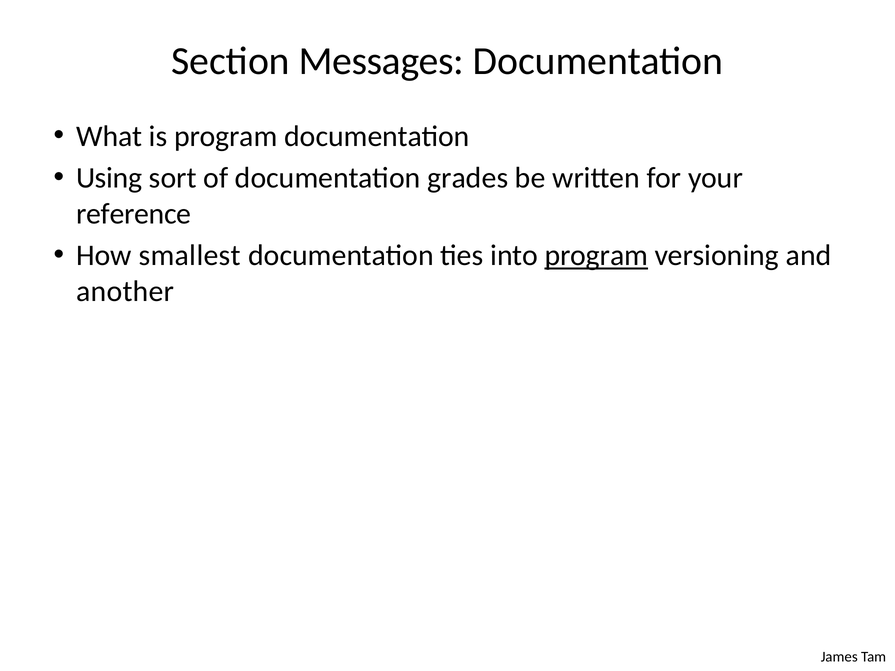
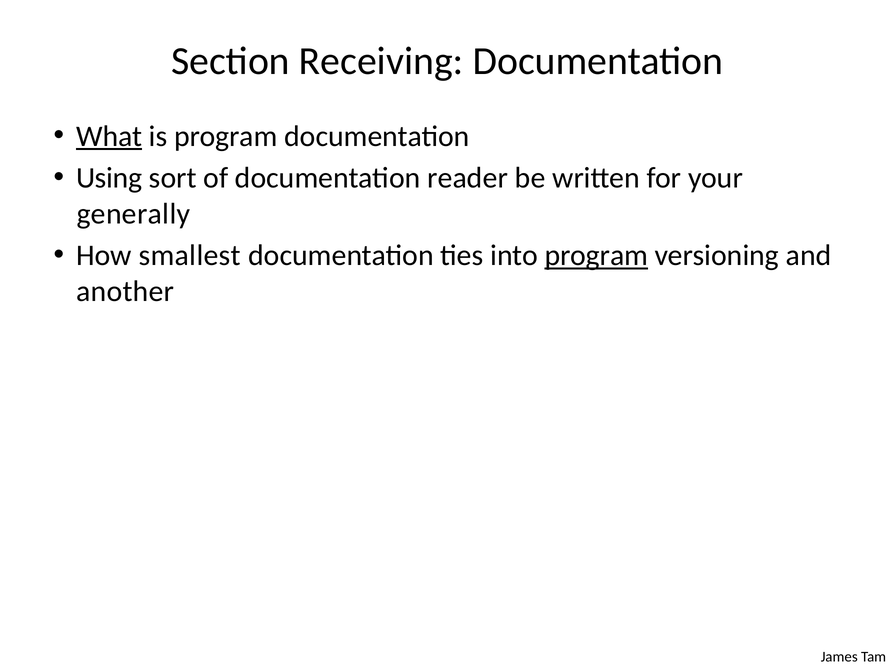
Messages: Messages -> Receiving (381, 61)
What underline: none -> present (109, 136)
grades: grades -> reader (468, 178)
reference: reference -> generally (133, 214)
